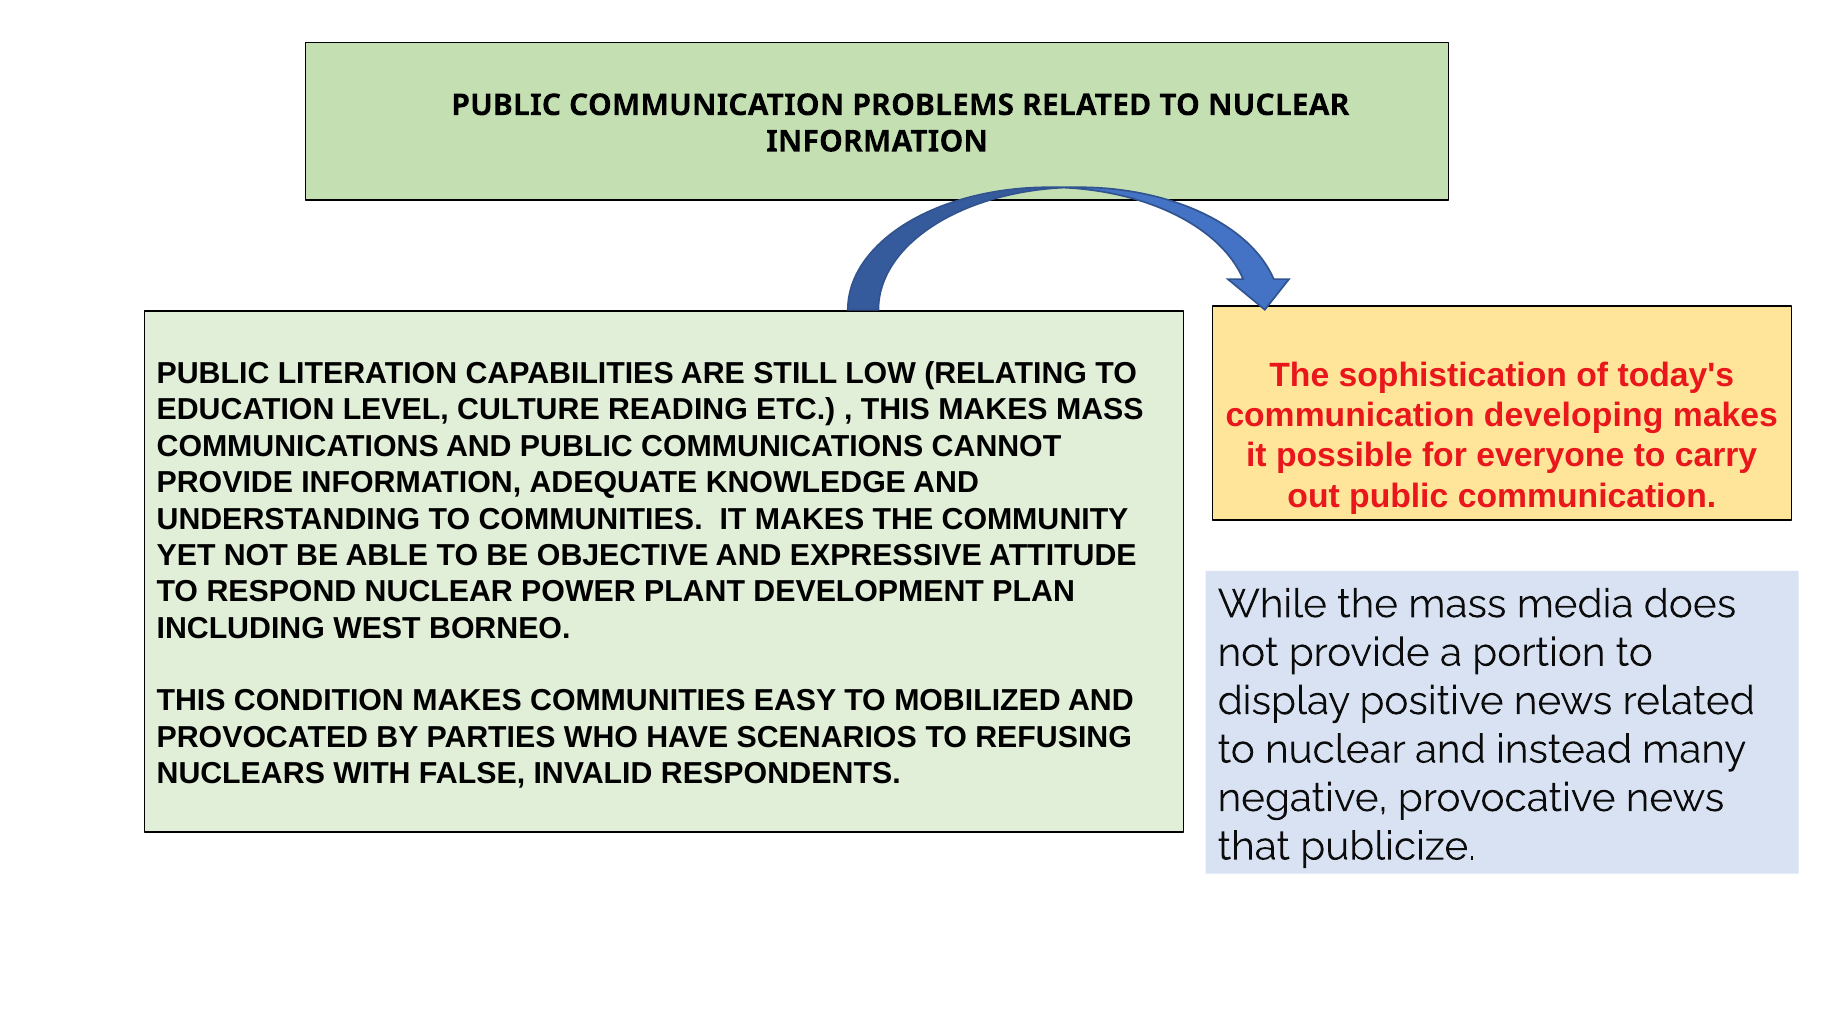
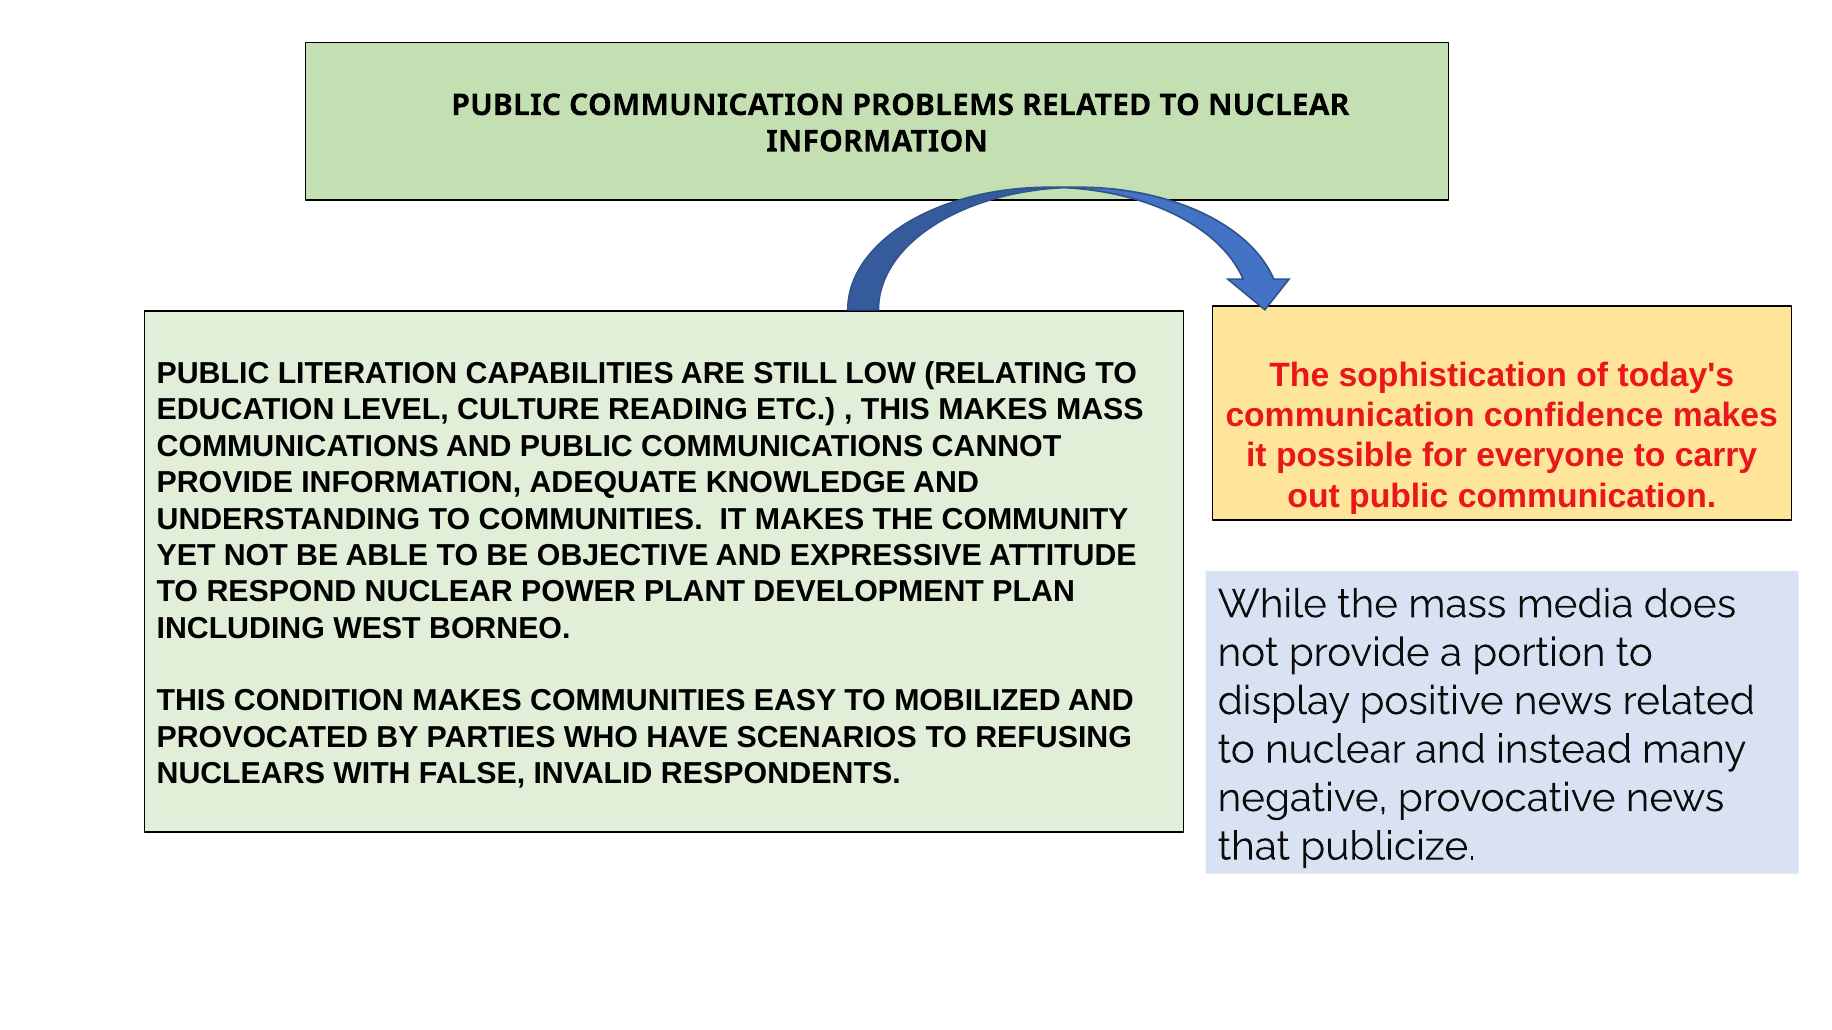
developing: developing -> confidence (1574, 416)
